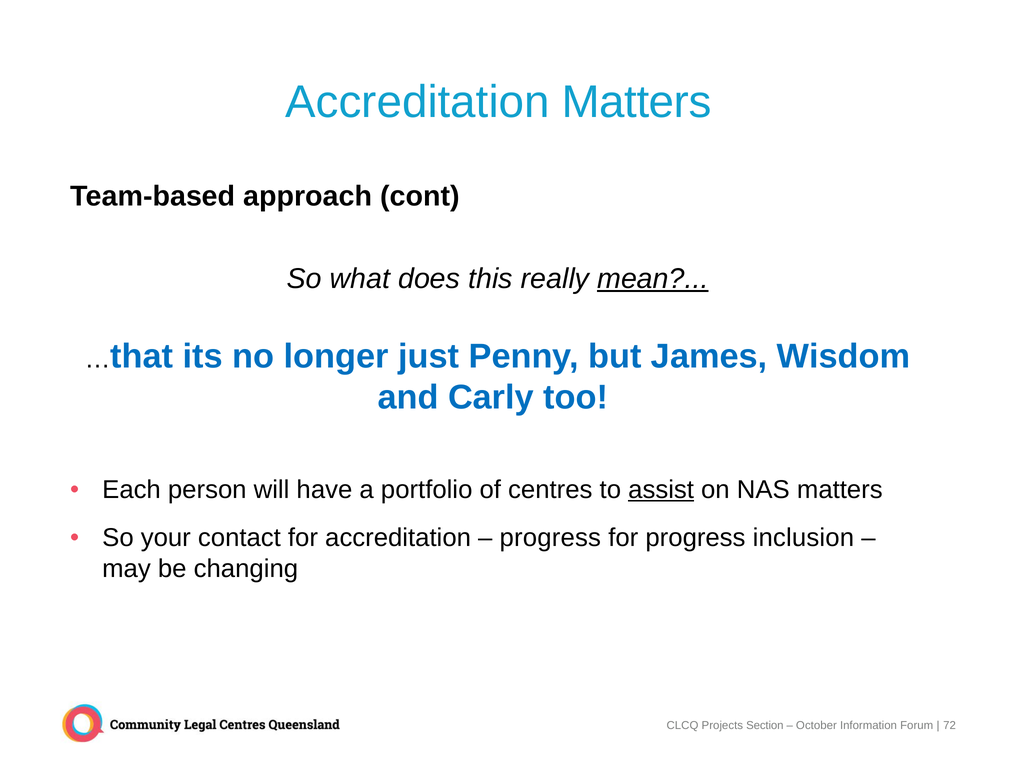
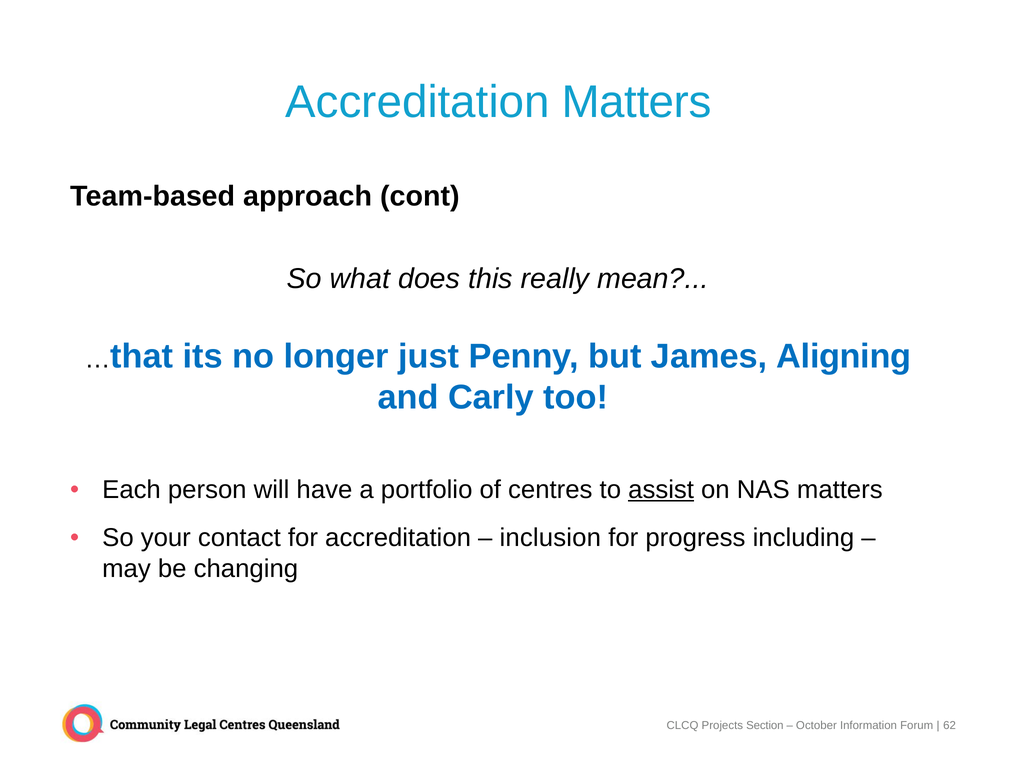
mean underline: present -> none (653, 278)
Wisdom: Wisdom -> Aligning (844, 356)
progress: progress -> inclusion (550, 537)
inclusion: inclusion -> including (803, 537)
72: 72 -> 62 (950, 725)
